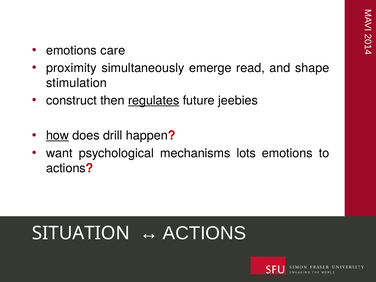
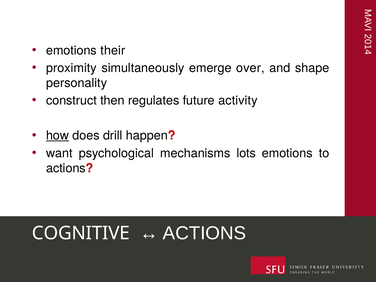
care: care -> their (113, 50)
read: read -> over (250, 68)
stimulation: stimulation -> personality (77, 83)
regulates underline: present -> none (154, 101)
jeebies: jeebies -> activity (238, 101)
SITUATION: SITUATION -> COGNITIVE (81, 233)
